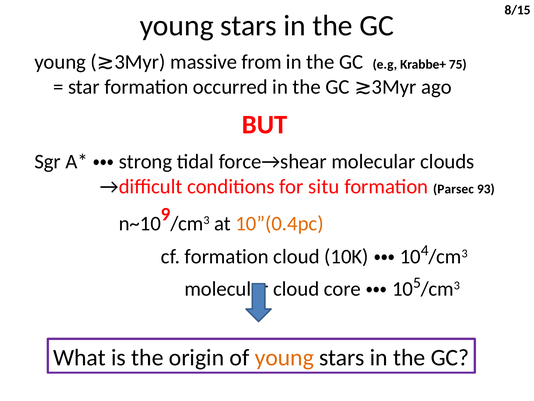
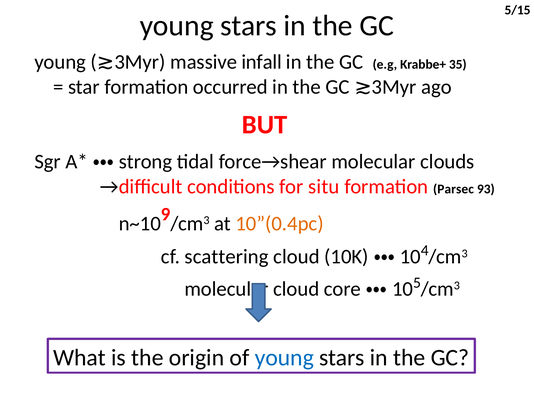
8/15: 8/15 -> 5/15 (518, 10)
75: 75 -> 35 (458, 64)
from: from -> infall (262, 62)
cf formation: formation -> scattering (227, 256)
young colour: orange -> blue (284, 357)
